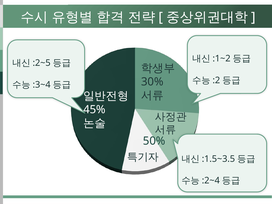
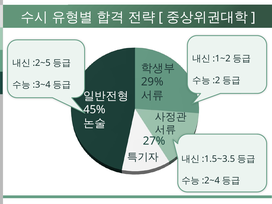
30%: 30% -> 29% (152, 82)
50%: 50% -> 27% (154, 141)
